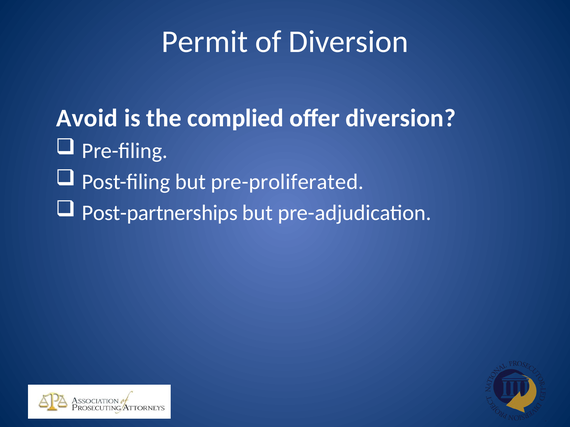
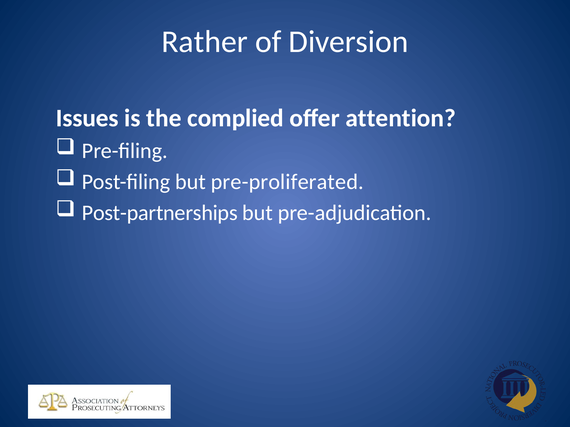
Permit: Permit -> Rather (205, 42)
Avoid: Avoid -> Issues (87, 118)
offer diversion: diversion -> attention (401, 118)
